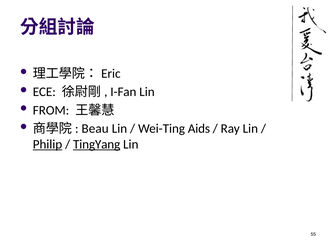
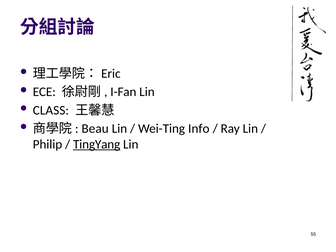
FROM: FROM -> CLASS (51, 110)
Aids: Aids -> Info (199, 129)
Philip underline: present -> none (47, 144)
